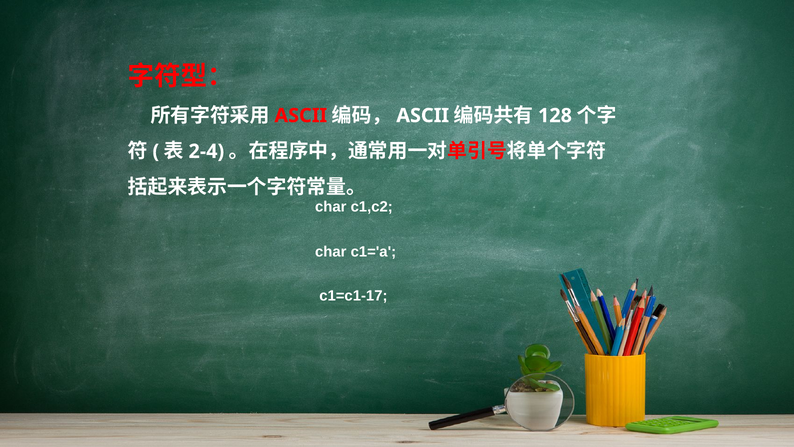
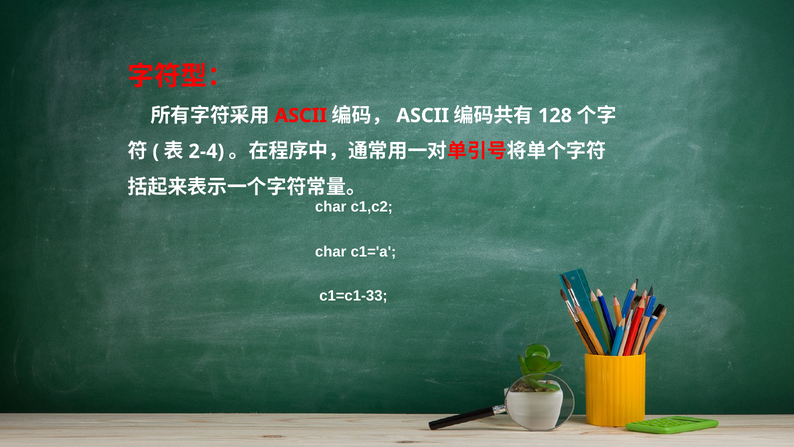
c1=c1-17: c1=c1-17 -> c1=c1-33 (353, 296)
